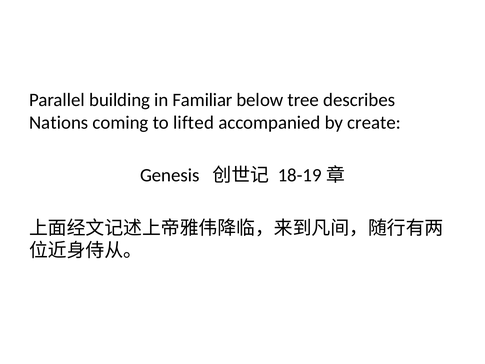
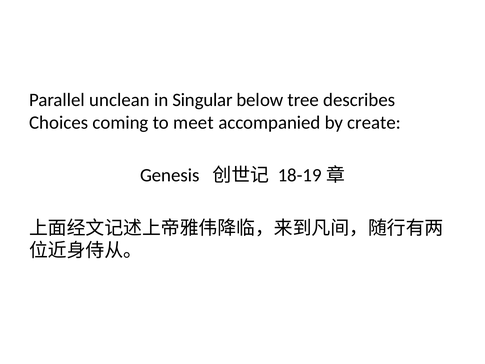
building: building -> unclean (120, 100)
Familiar: Familiar -> Singular (202, 100)
Nations: Nations -> Choices (59, 122)
lifted: lifted -> meet (193, 122)
